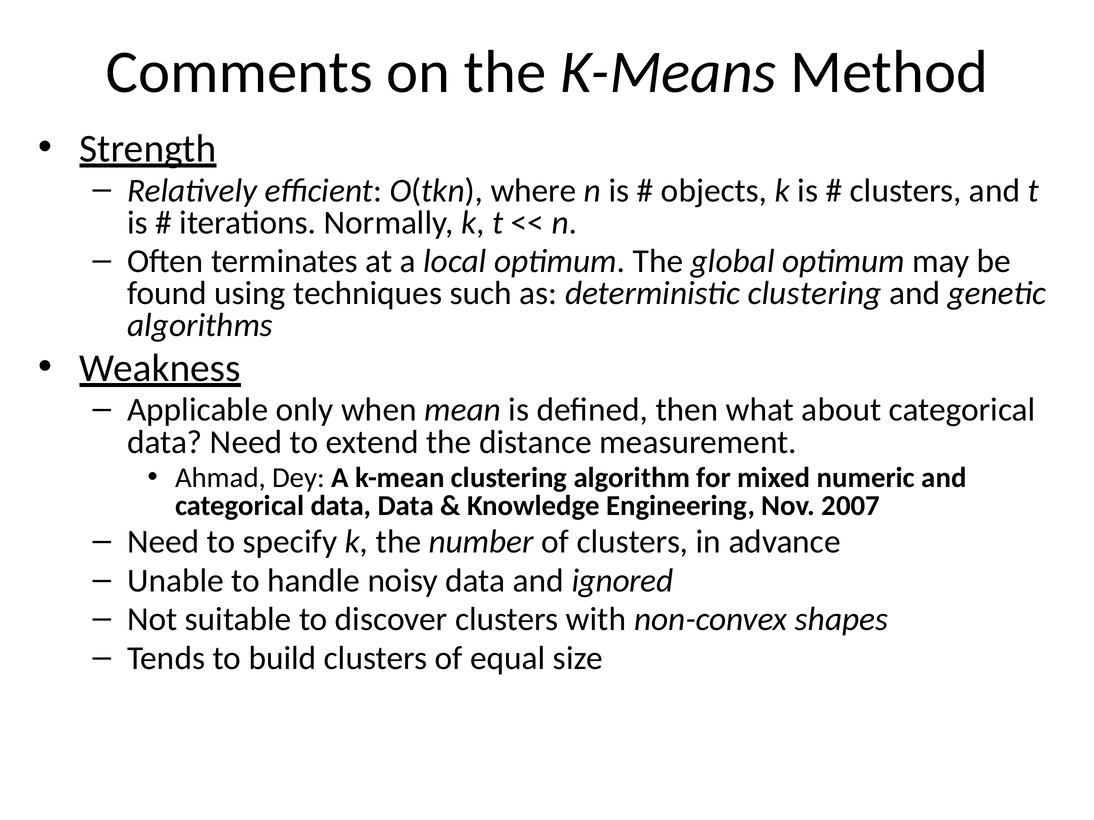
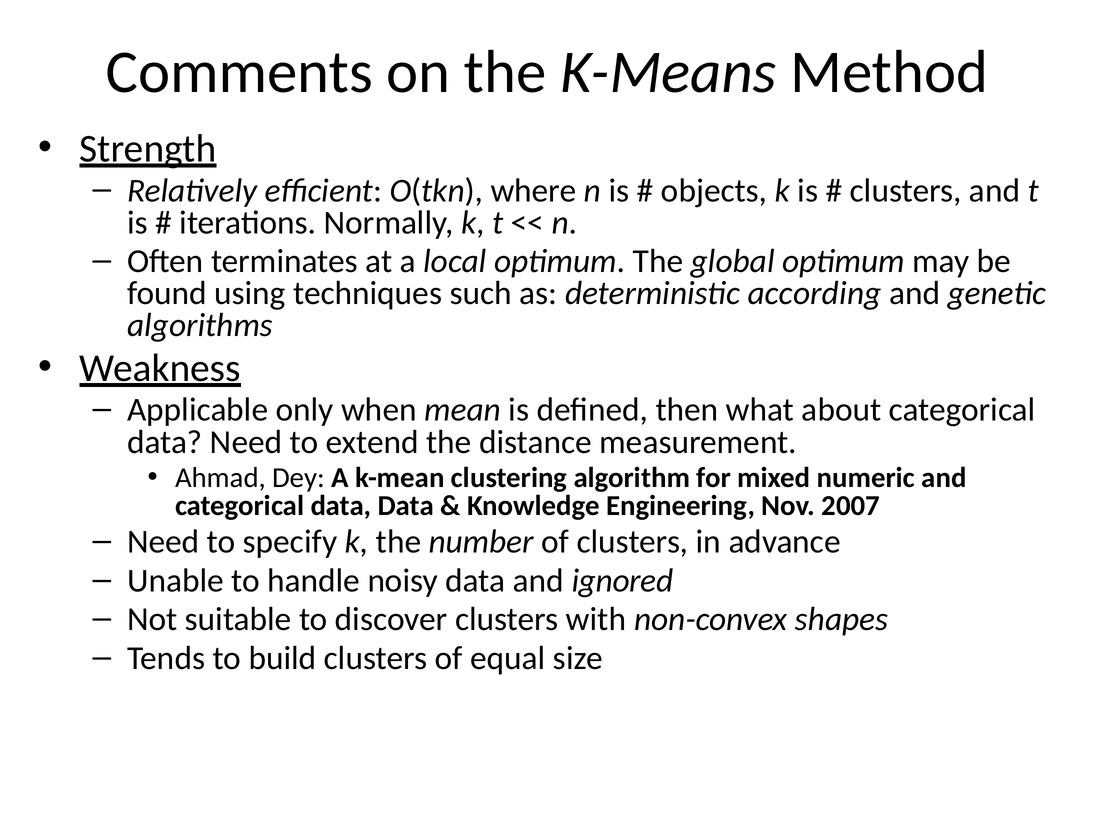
deterministic clustering: clustering -> according (815, 294)
